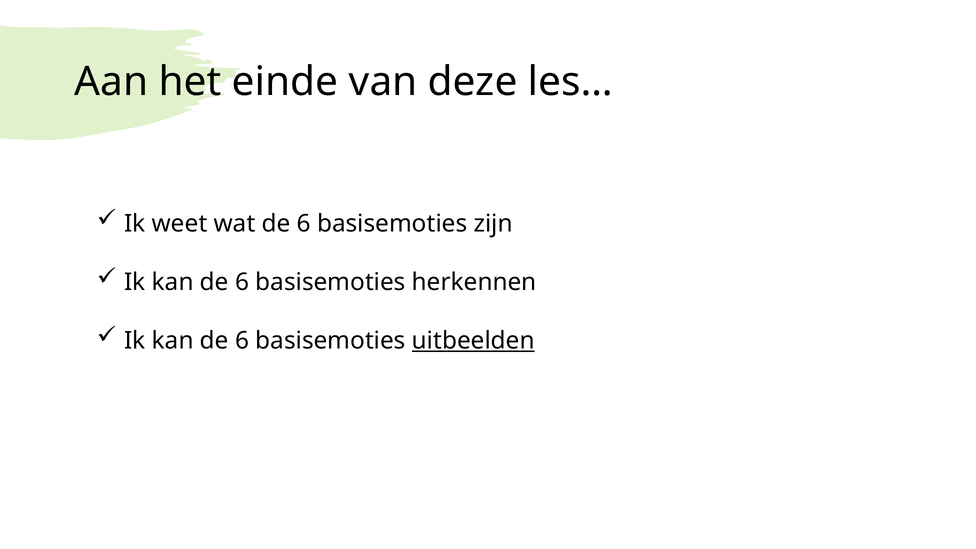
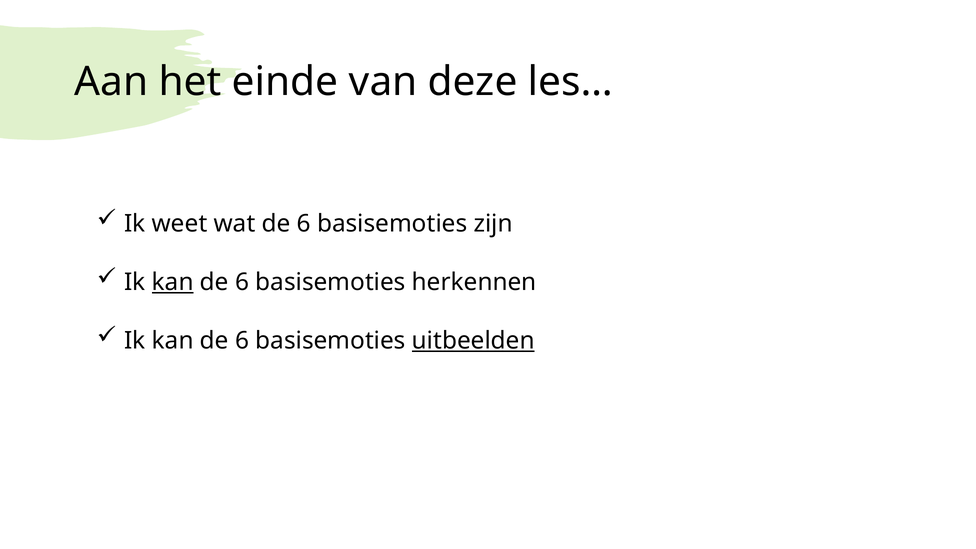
kan underline: none -> present (173, 282)
